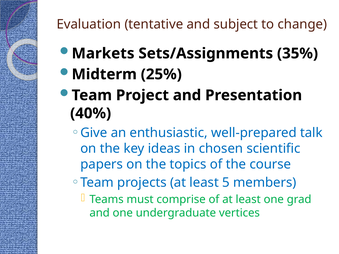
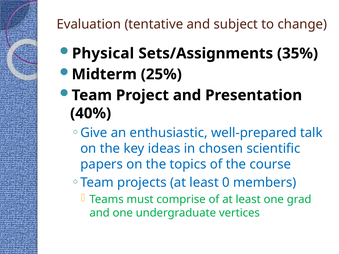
Markets: Markets -> Physical (103, 53)
5: 5 -> 0 (226, 183)
